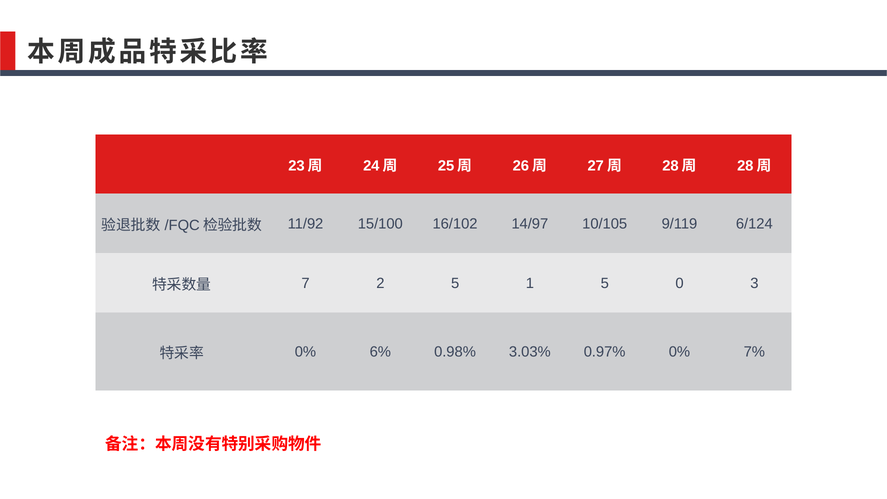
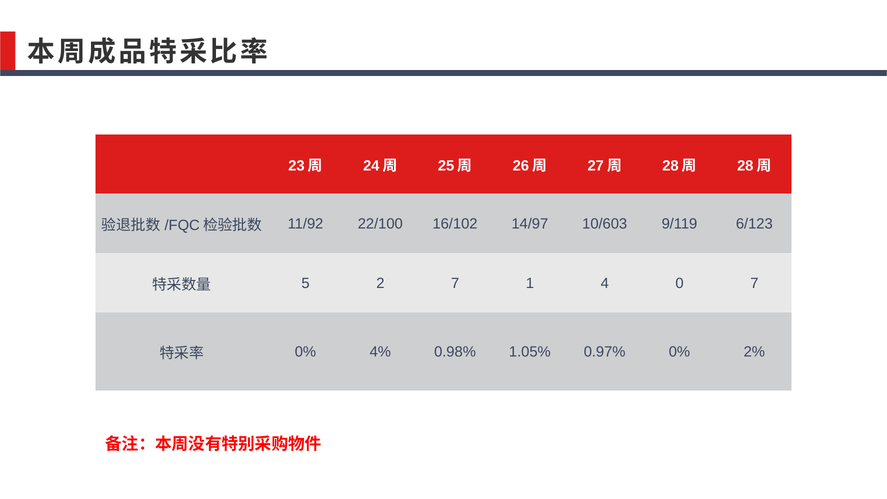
15/100: 15/100 -> 22/100 (380, 224)
10/105: 10/105 -> 10/603 (605, 224)
6/124: 6/124 -> 6/123 (754, 224)
7: 7 -> 5 (306, 283)
2 5: 5 -> 7 (455, 283)
1 5: 5 -> 4 (605, 283)
0 3: 3 -> 7 (754, 283)
6%: 6% -> 4% (380, 352)
3.03%: 3.03% -> 1.05% (530, 352)
7%: 7% -> 2% (754, 352)
